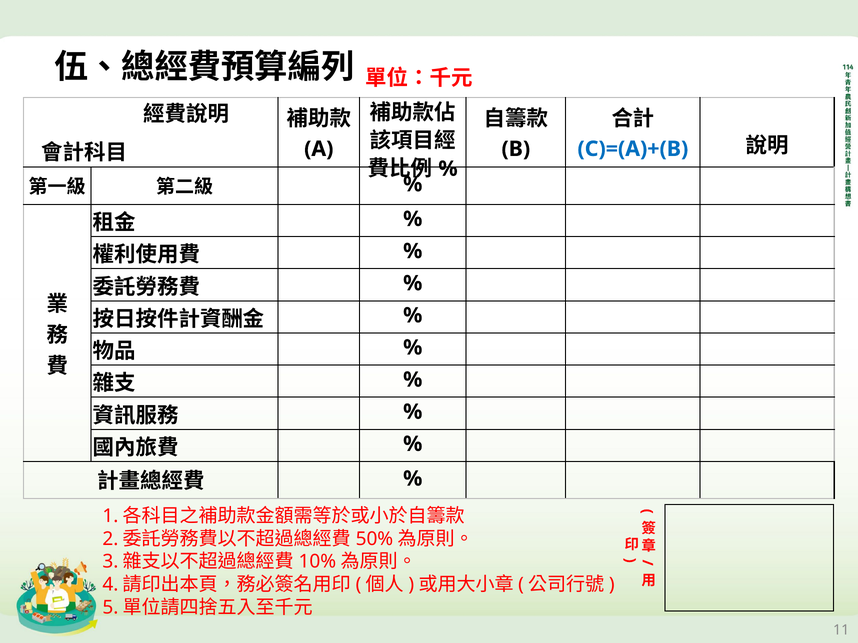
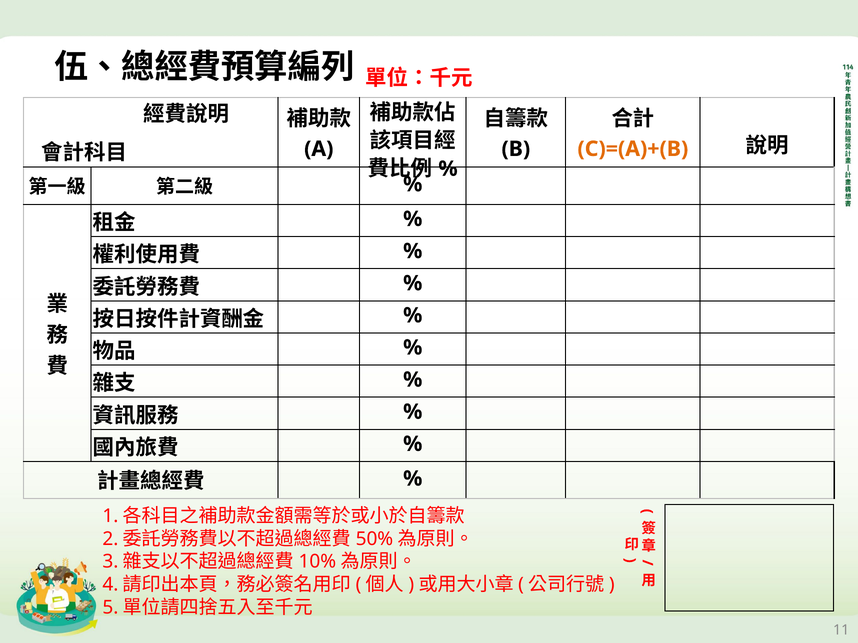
C)=(A)+(B colour: blue -> orange (633, 149)
